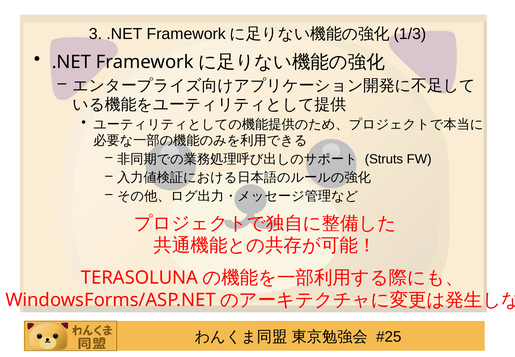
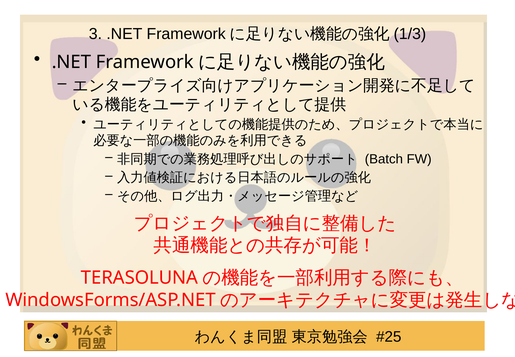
Struts: Struts -> Batch (384, 159)
